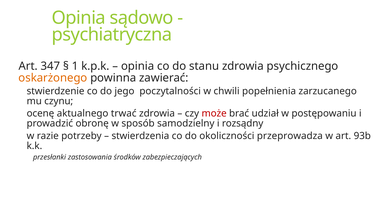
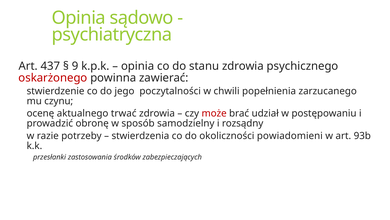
347: 347 -> 437 (50, 66)
1: 1 -> 9 (75, 66)
oskarżonego colour: orange -> red (53, 78)
przeprowadza: przeprowadza -> powiadomieni (290, 136)
